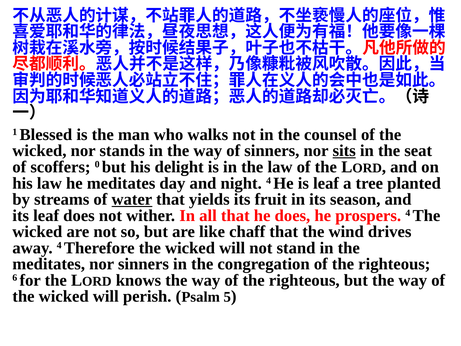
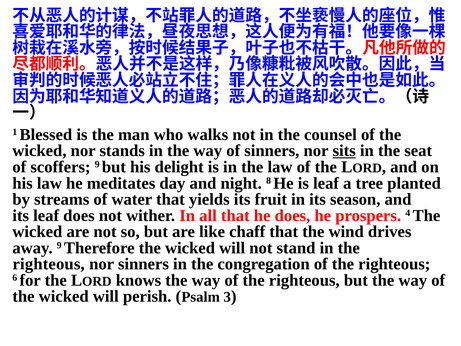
scoffers 0: 0 -> 9 (97, 164)
night 4: 4 -> 8 (269, 180)
water underline: present -> none (132, 199)
away 4: 4 -> 9 (59, 245)
meditates: meditates -> righteous (49, 264)
5: 5 -> 3 (227, 297)
